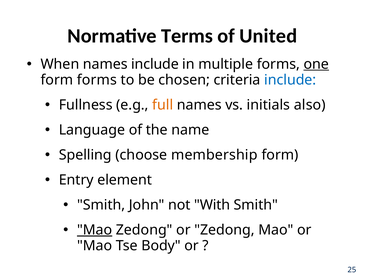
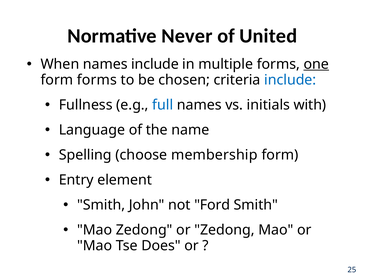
Terms: Terms -> Never (187, 36)
full colour: orange -> blue (163, 105)
also: also -> with (310, 105)
With: With -> Ford (212, 205)
Mao underline: present -> none (95, 230)
Body: Body -> Does (161, 246)
